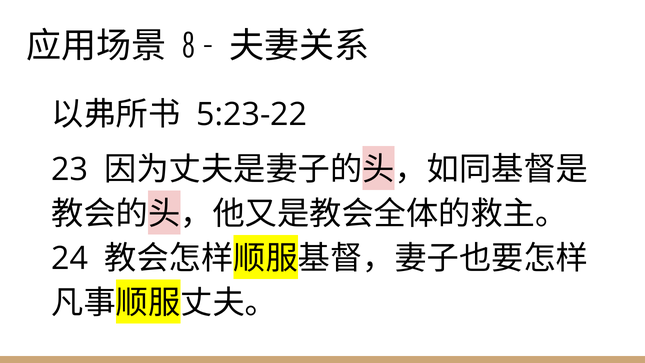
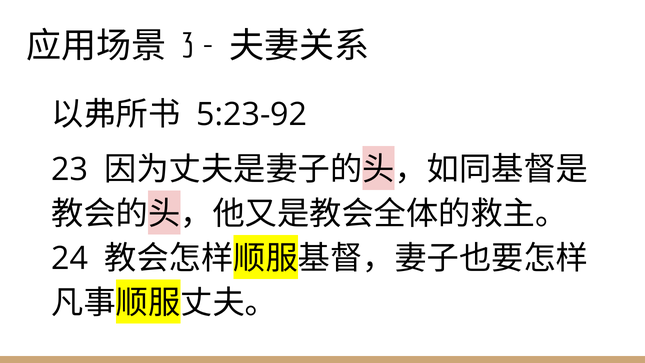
8: 8 -> 3 (189, 46)
5:23-22: 5:23-22 -> 5:23-92 (252, 114)
